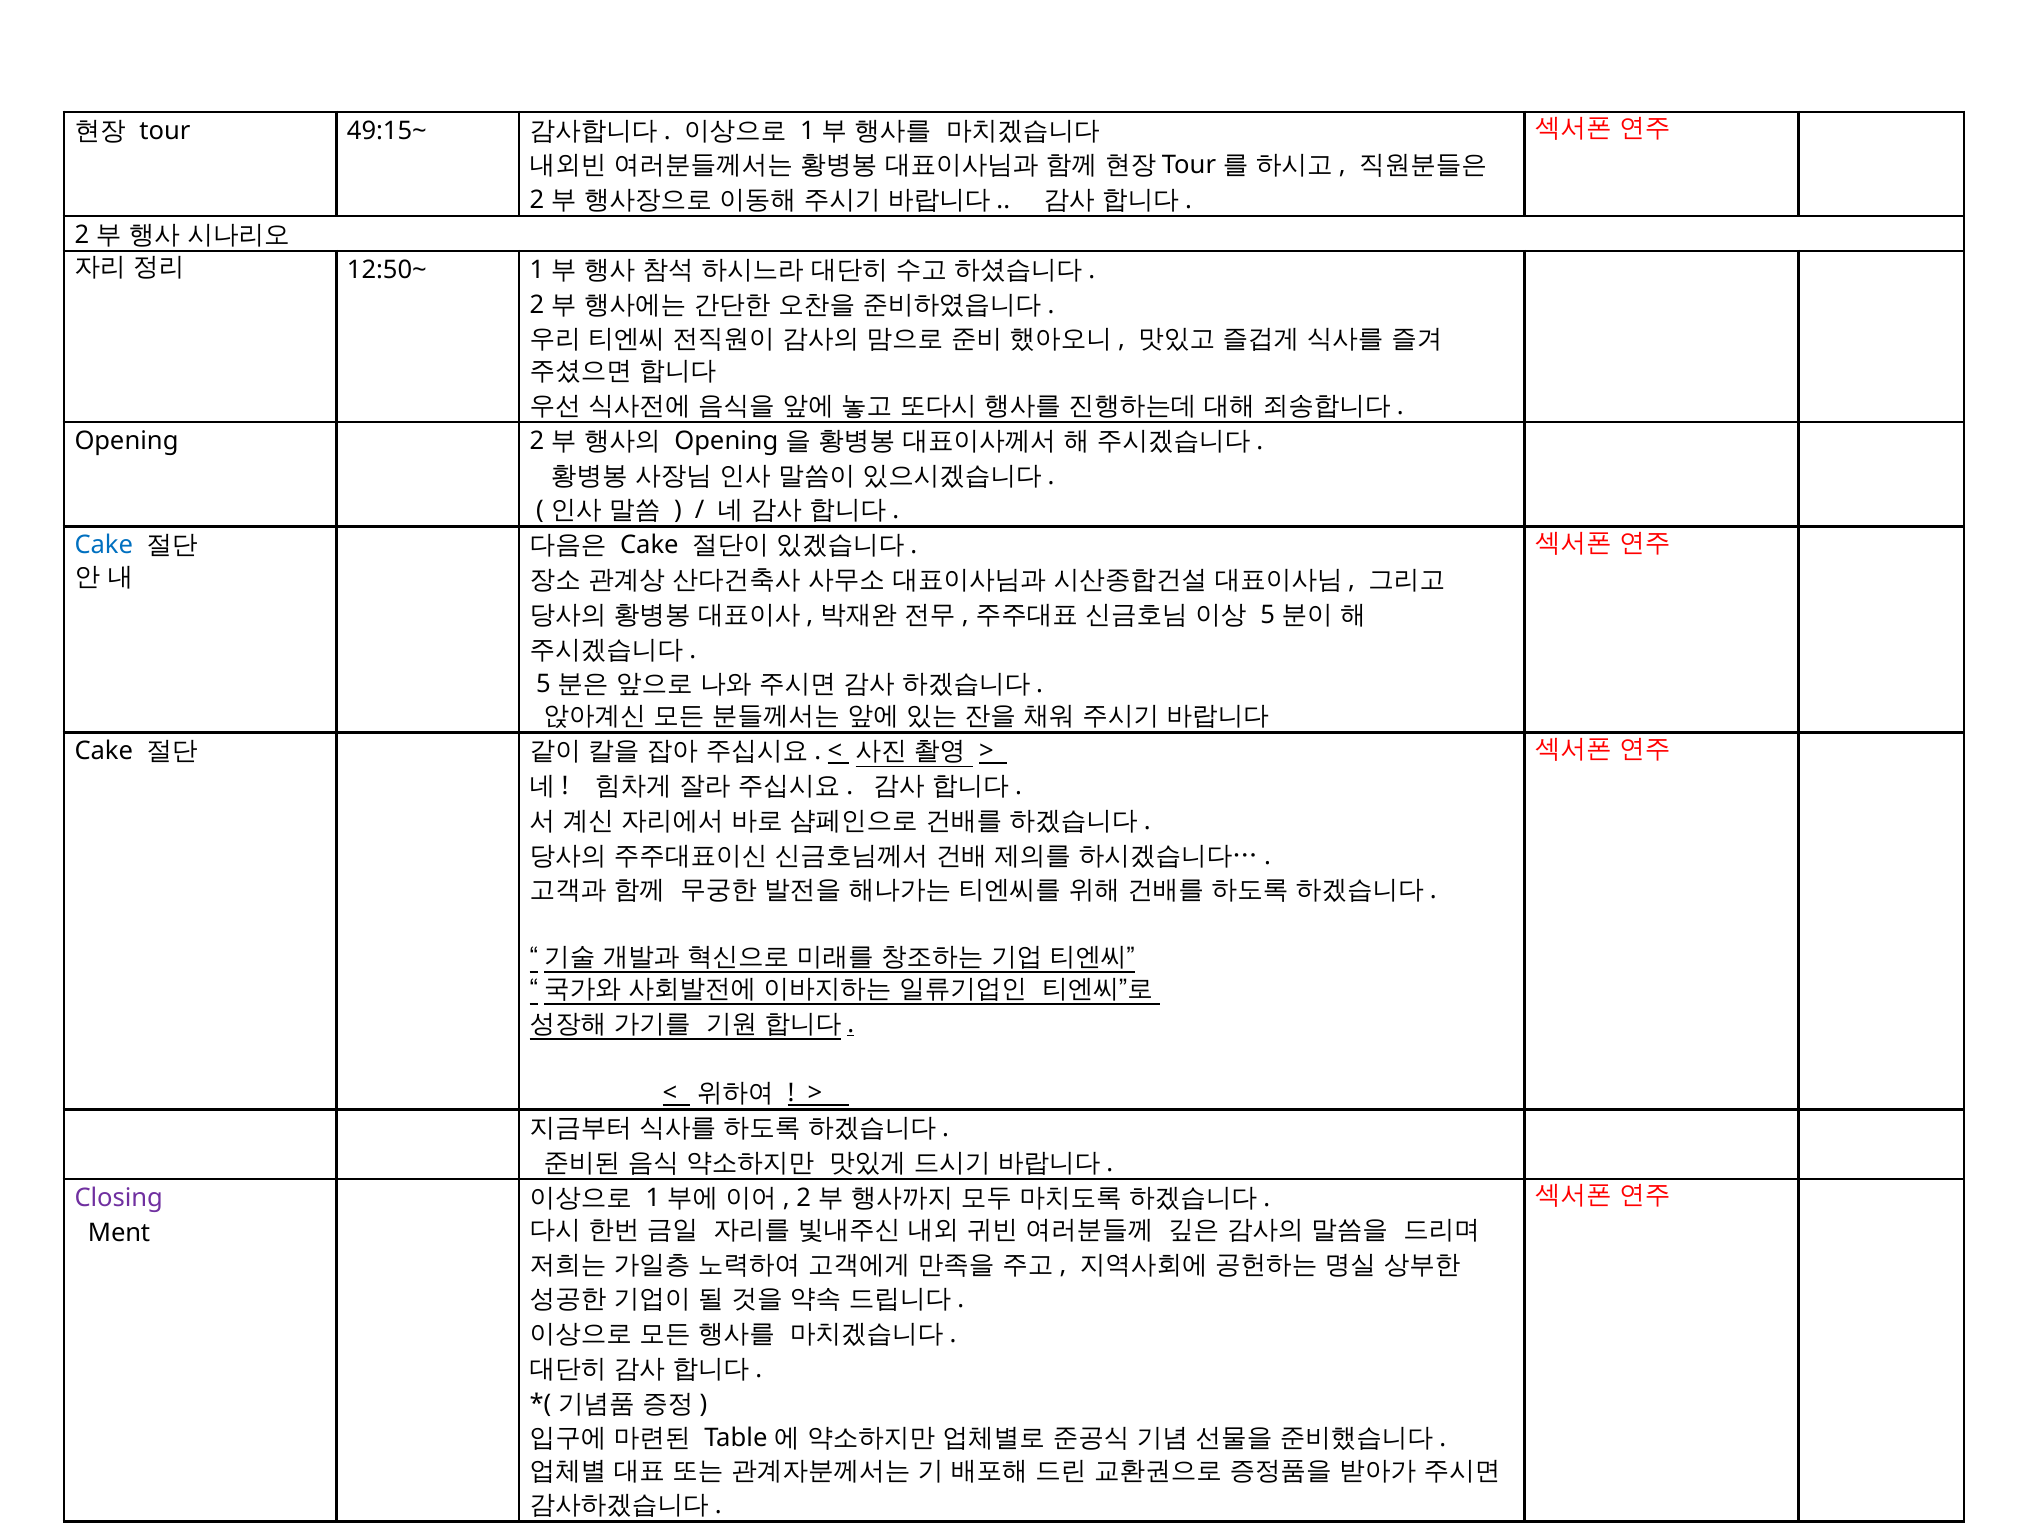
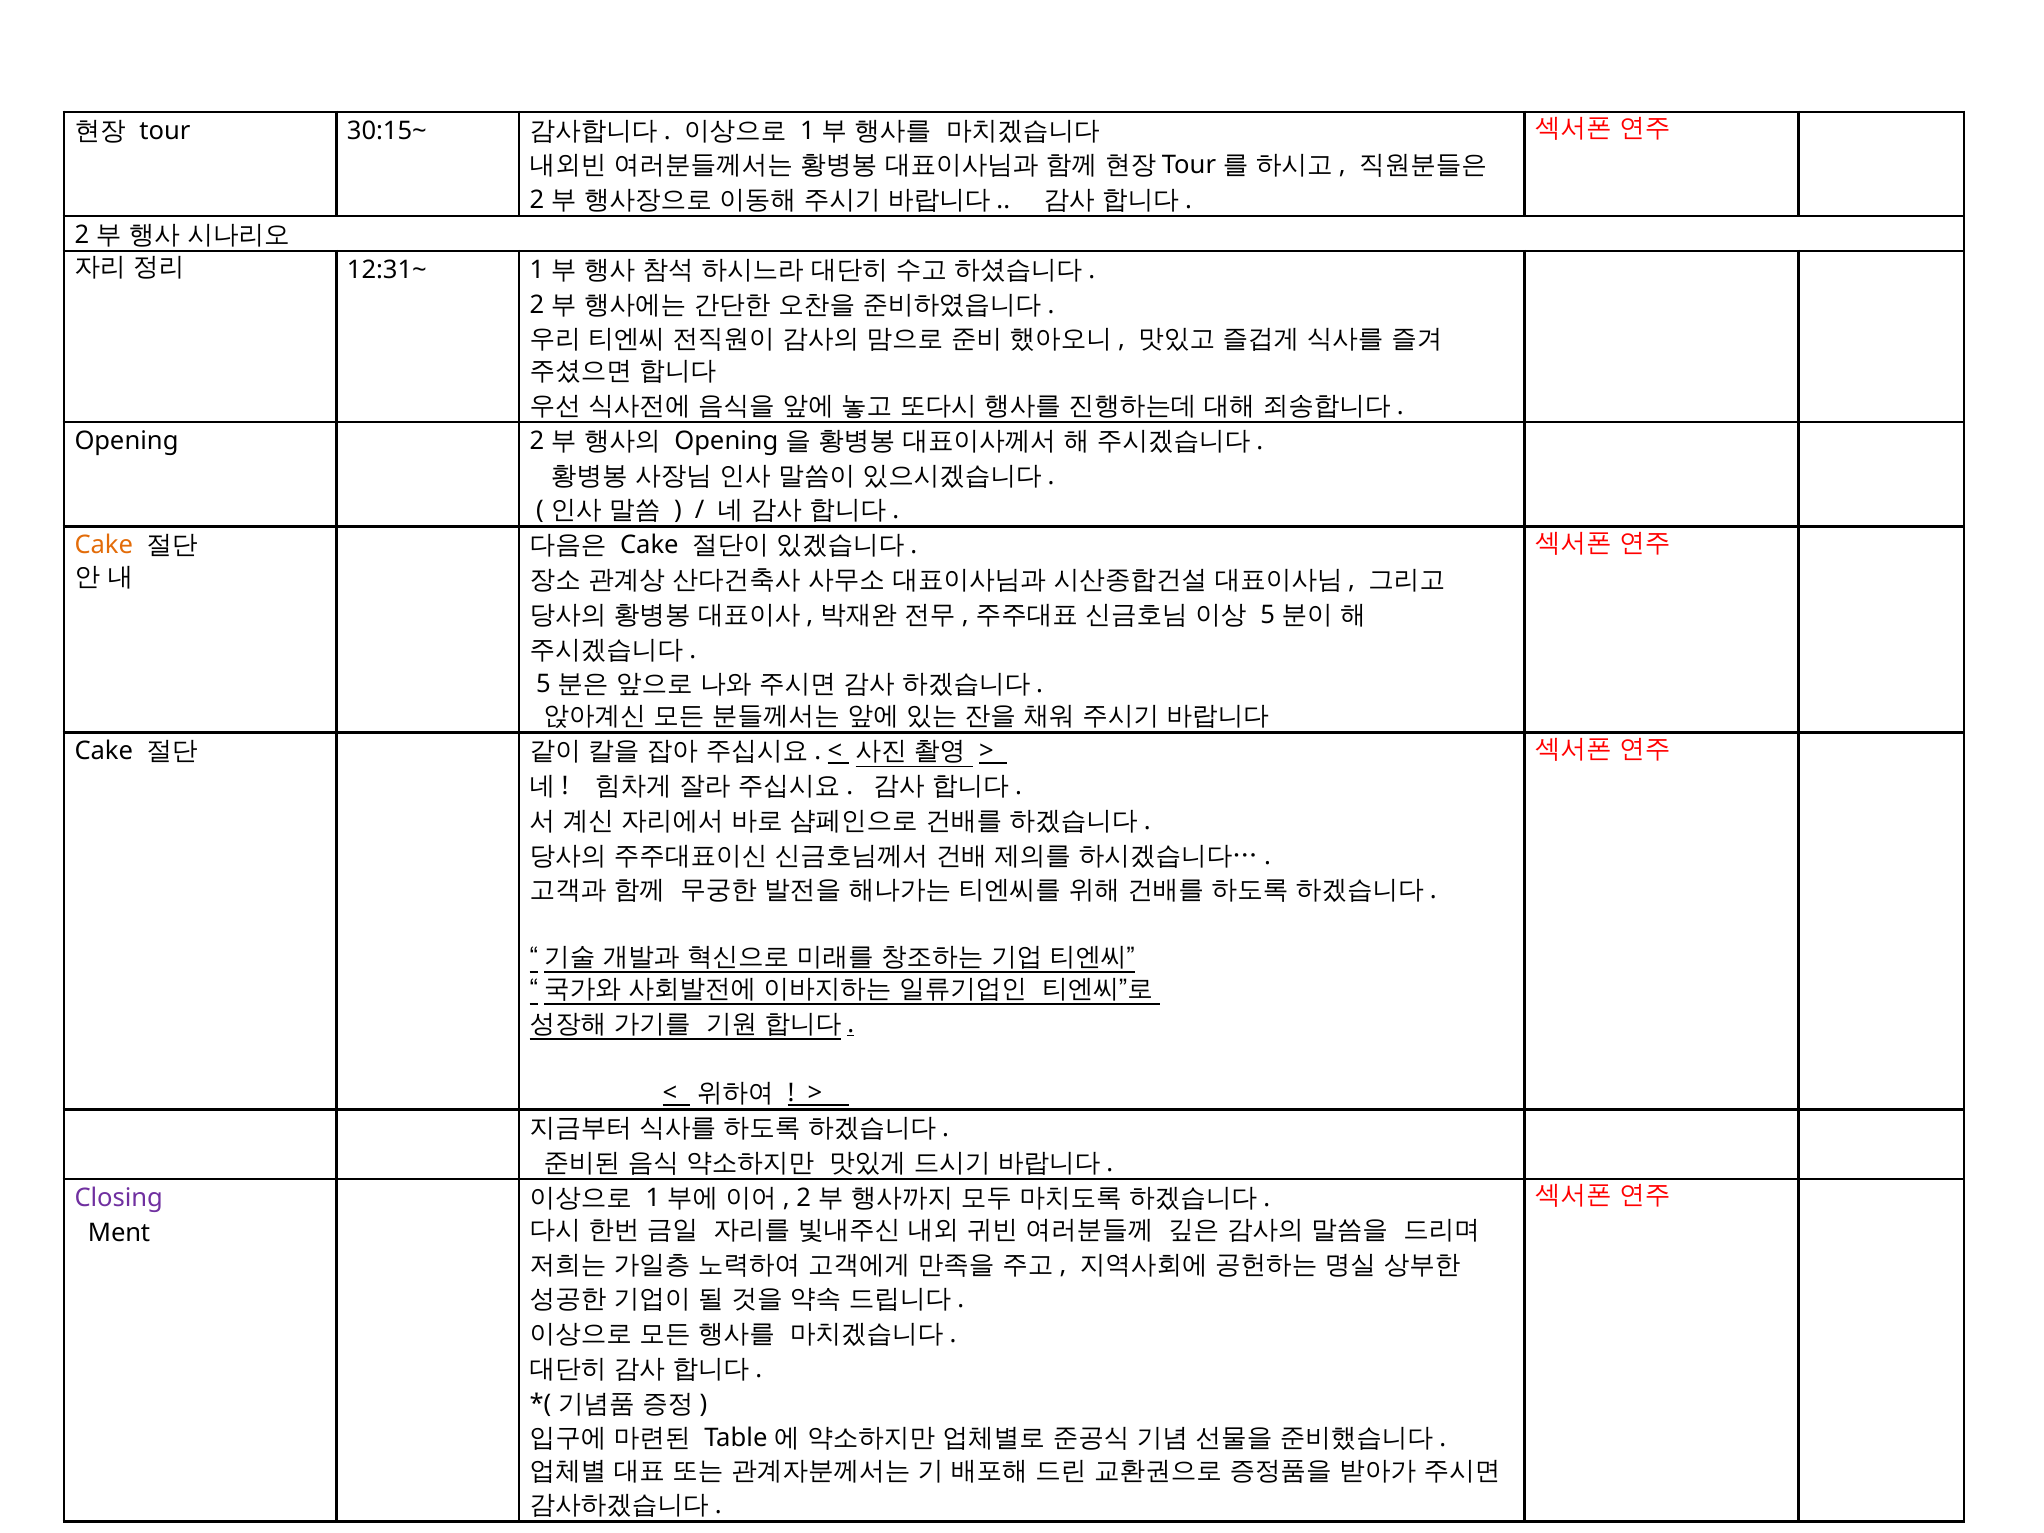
49:15~: 49:15~ -> 30:15~ (387, 131)
12:50~: 12:50~ -> 12:31~ (387, 270)
Cake colour: blue -> orange (104, 545)
